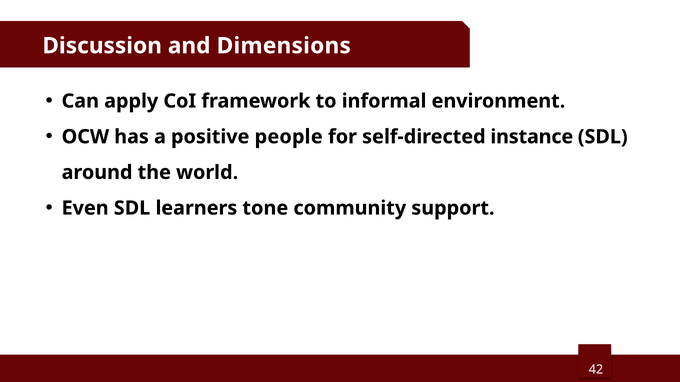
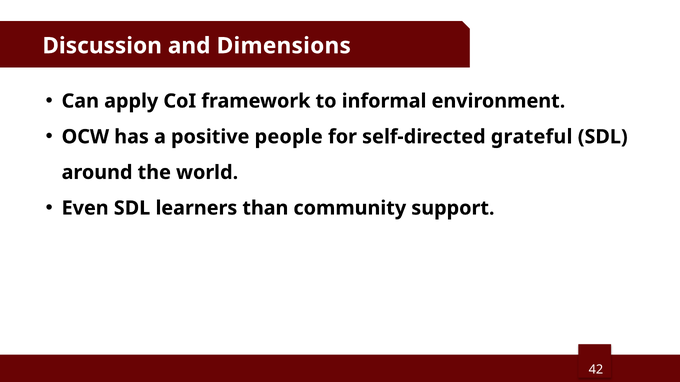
instance: instance -> grateful (532, 137)
tone: tone -> than (265, 208)
